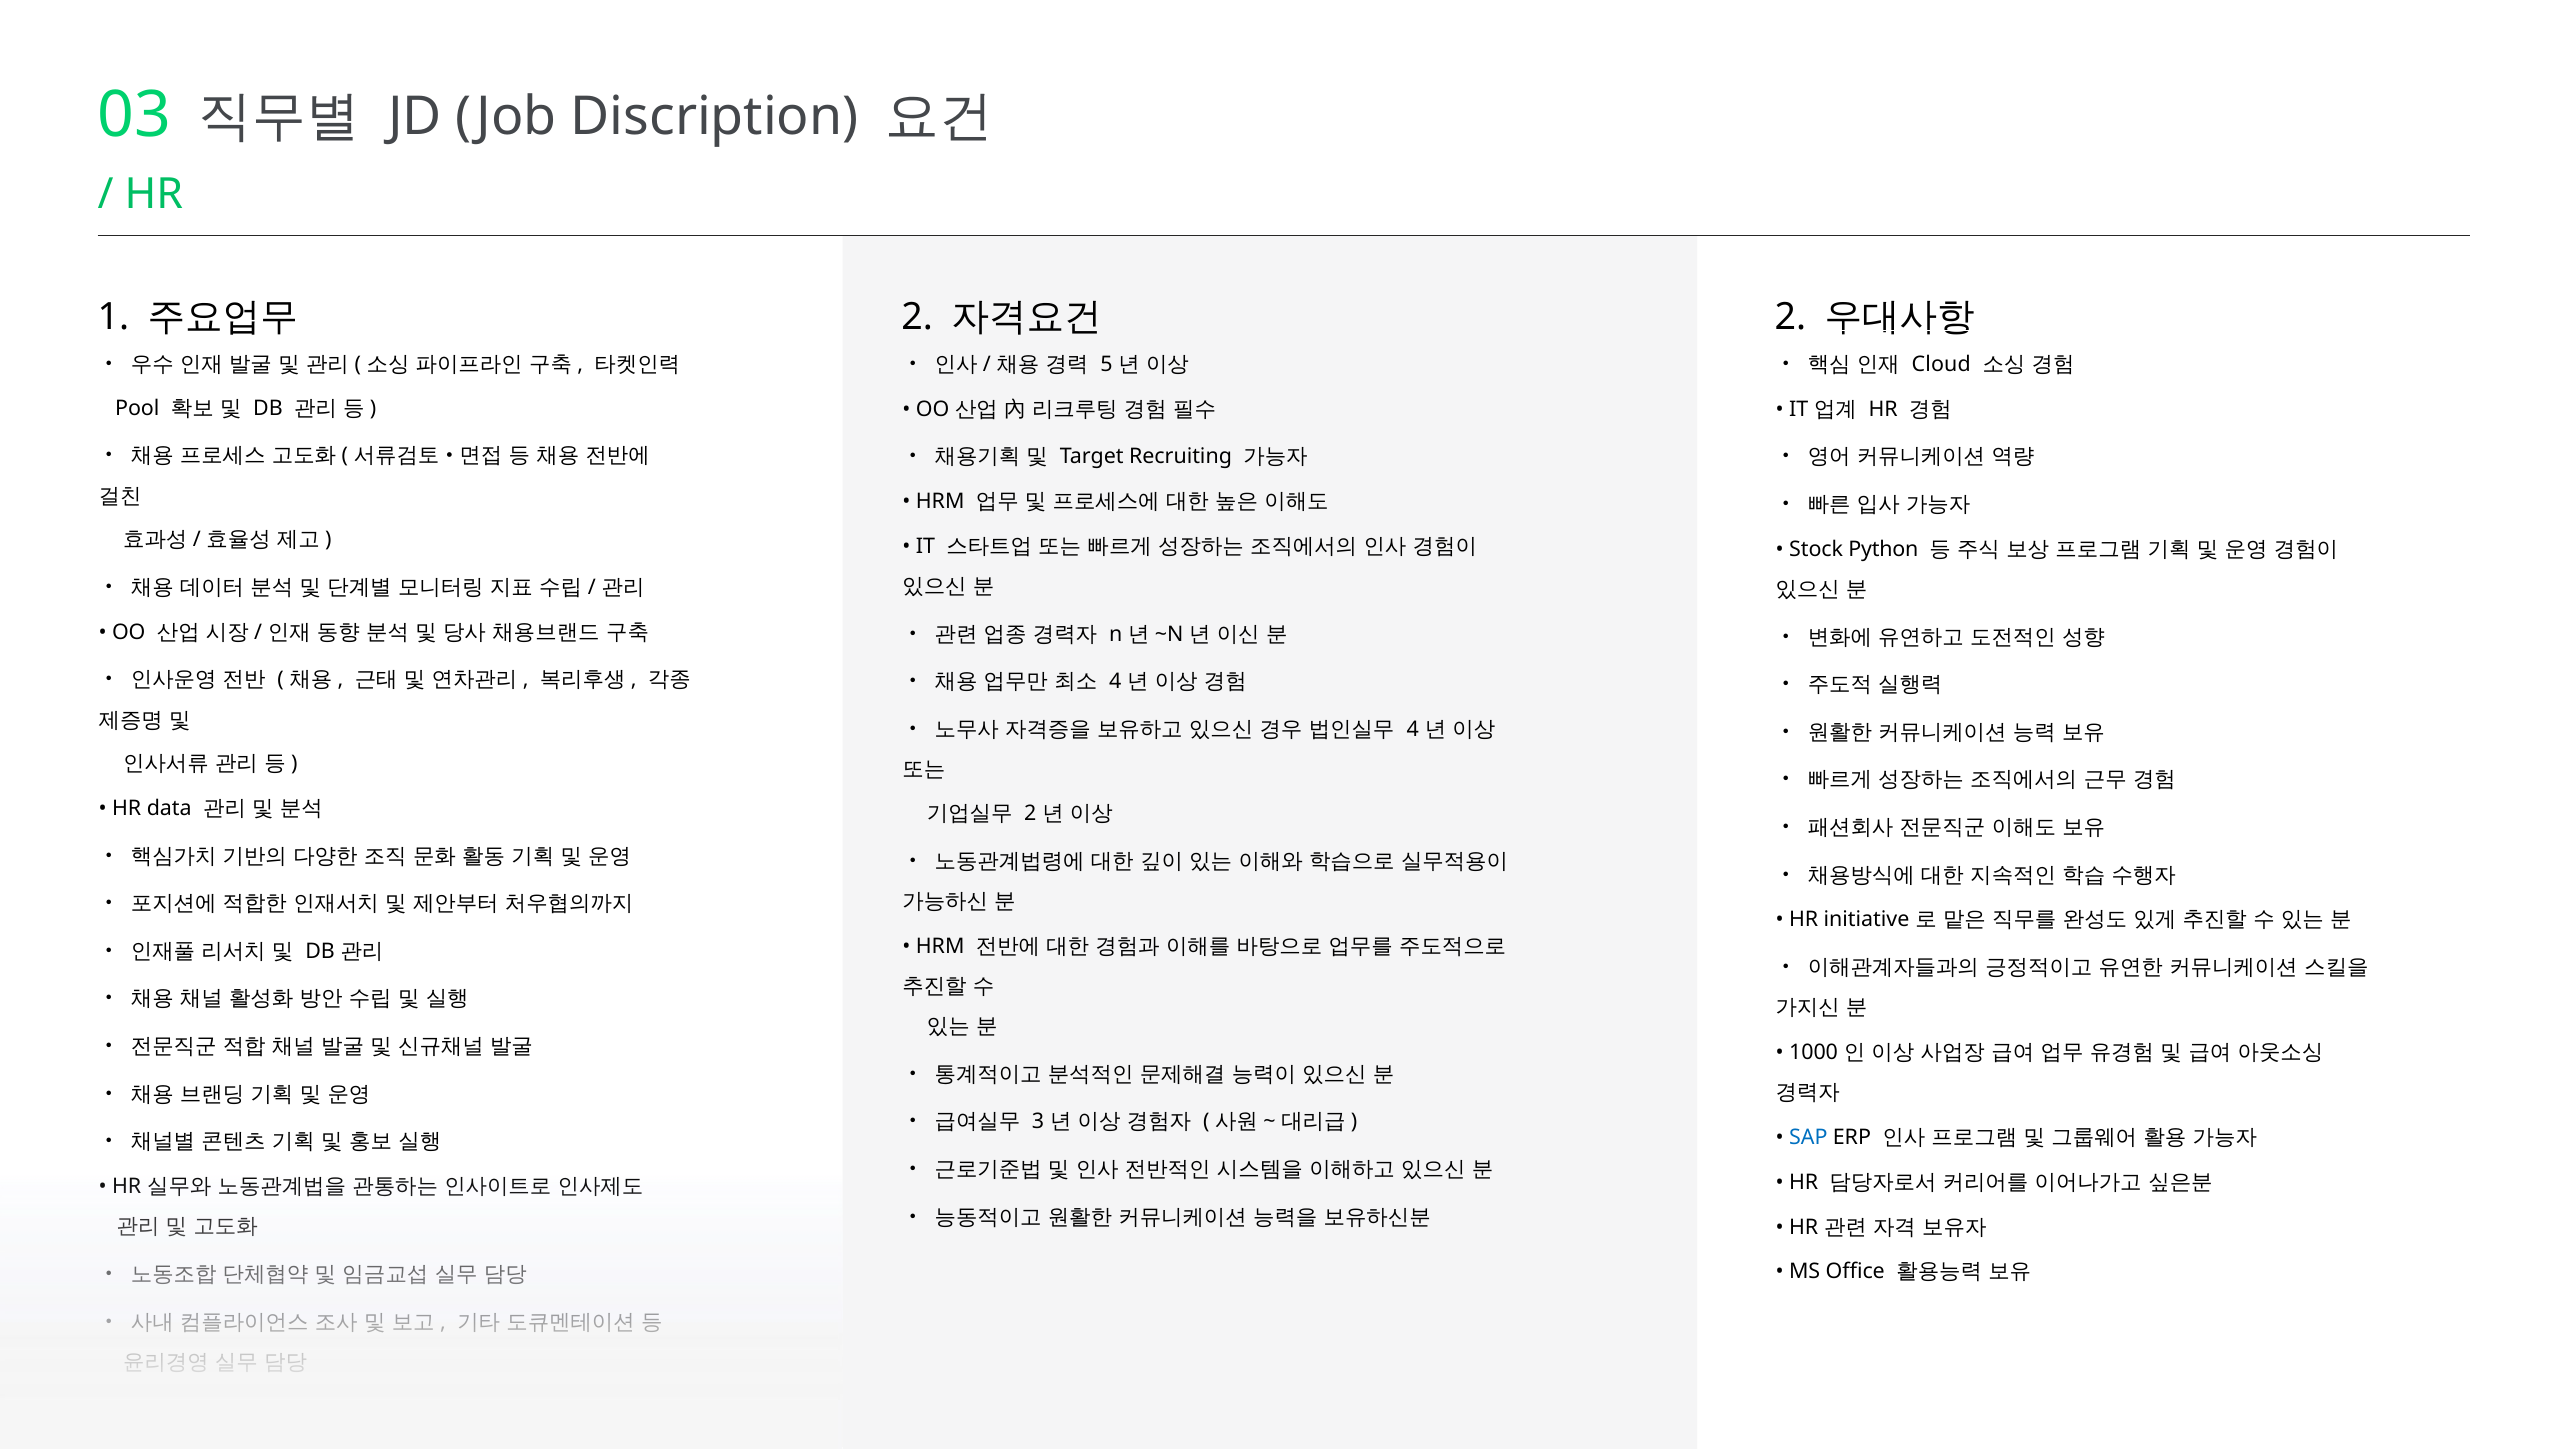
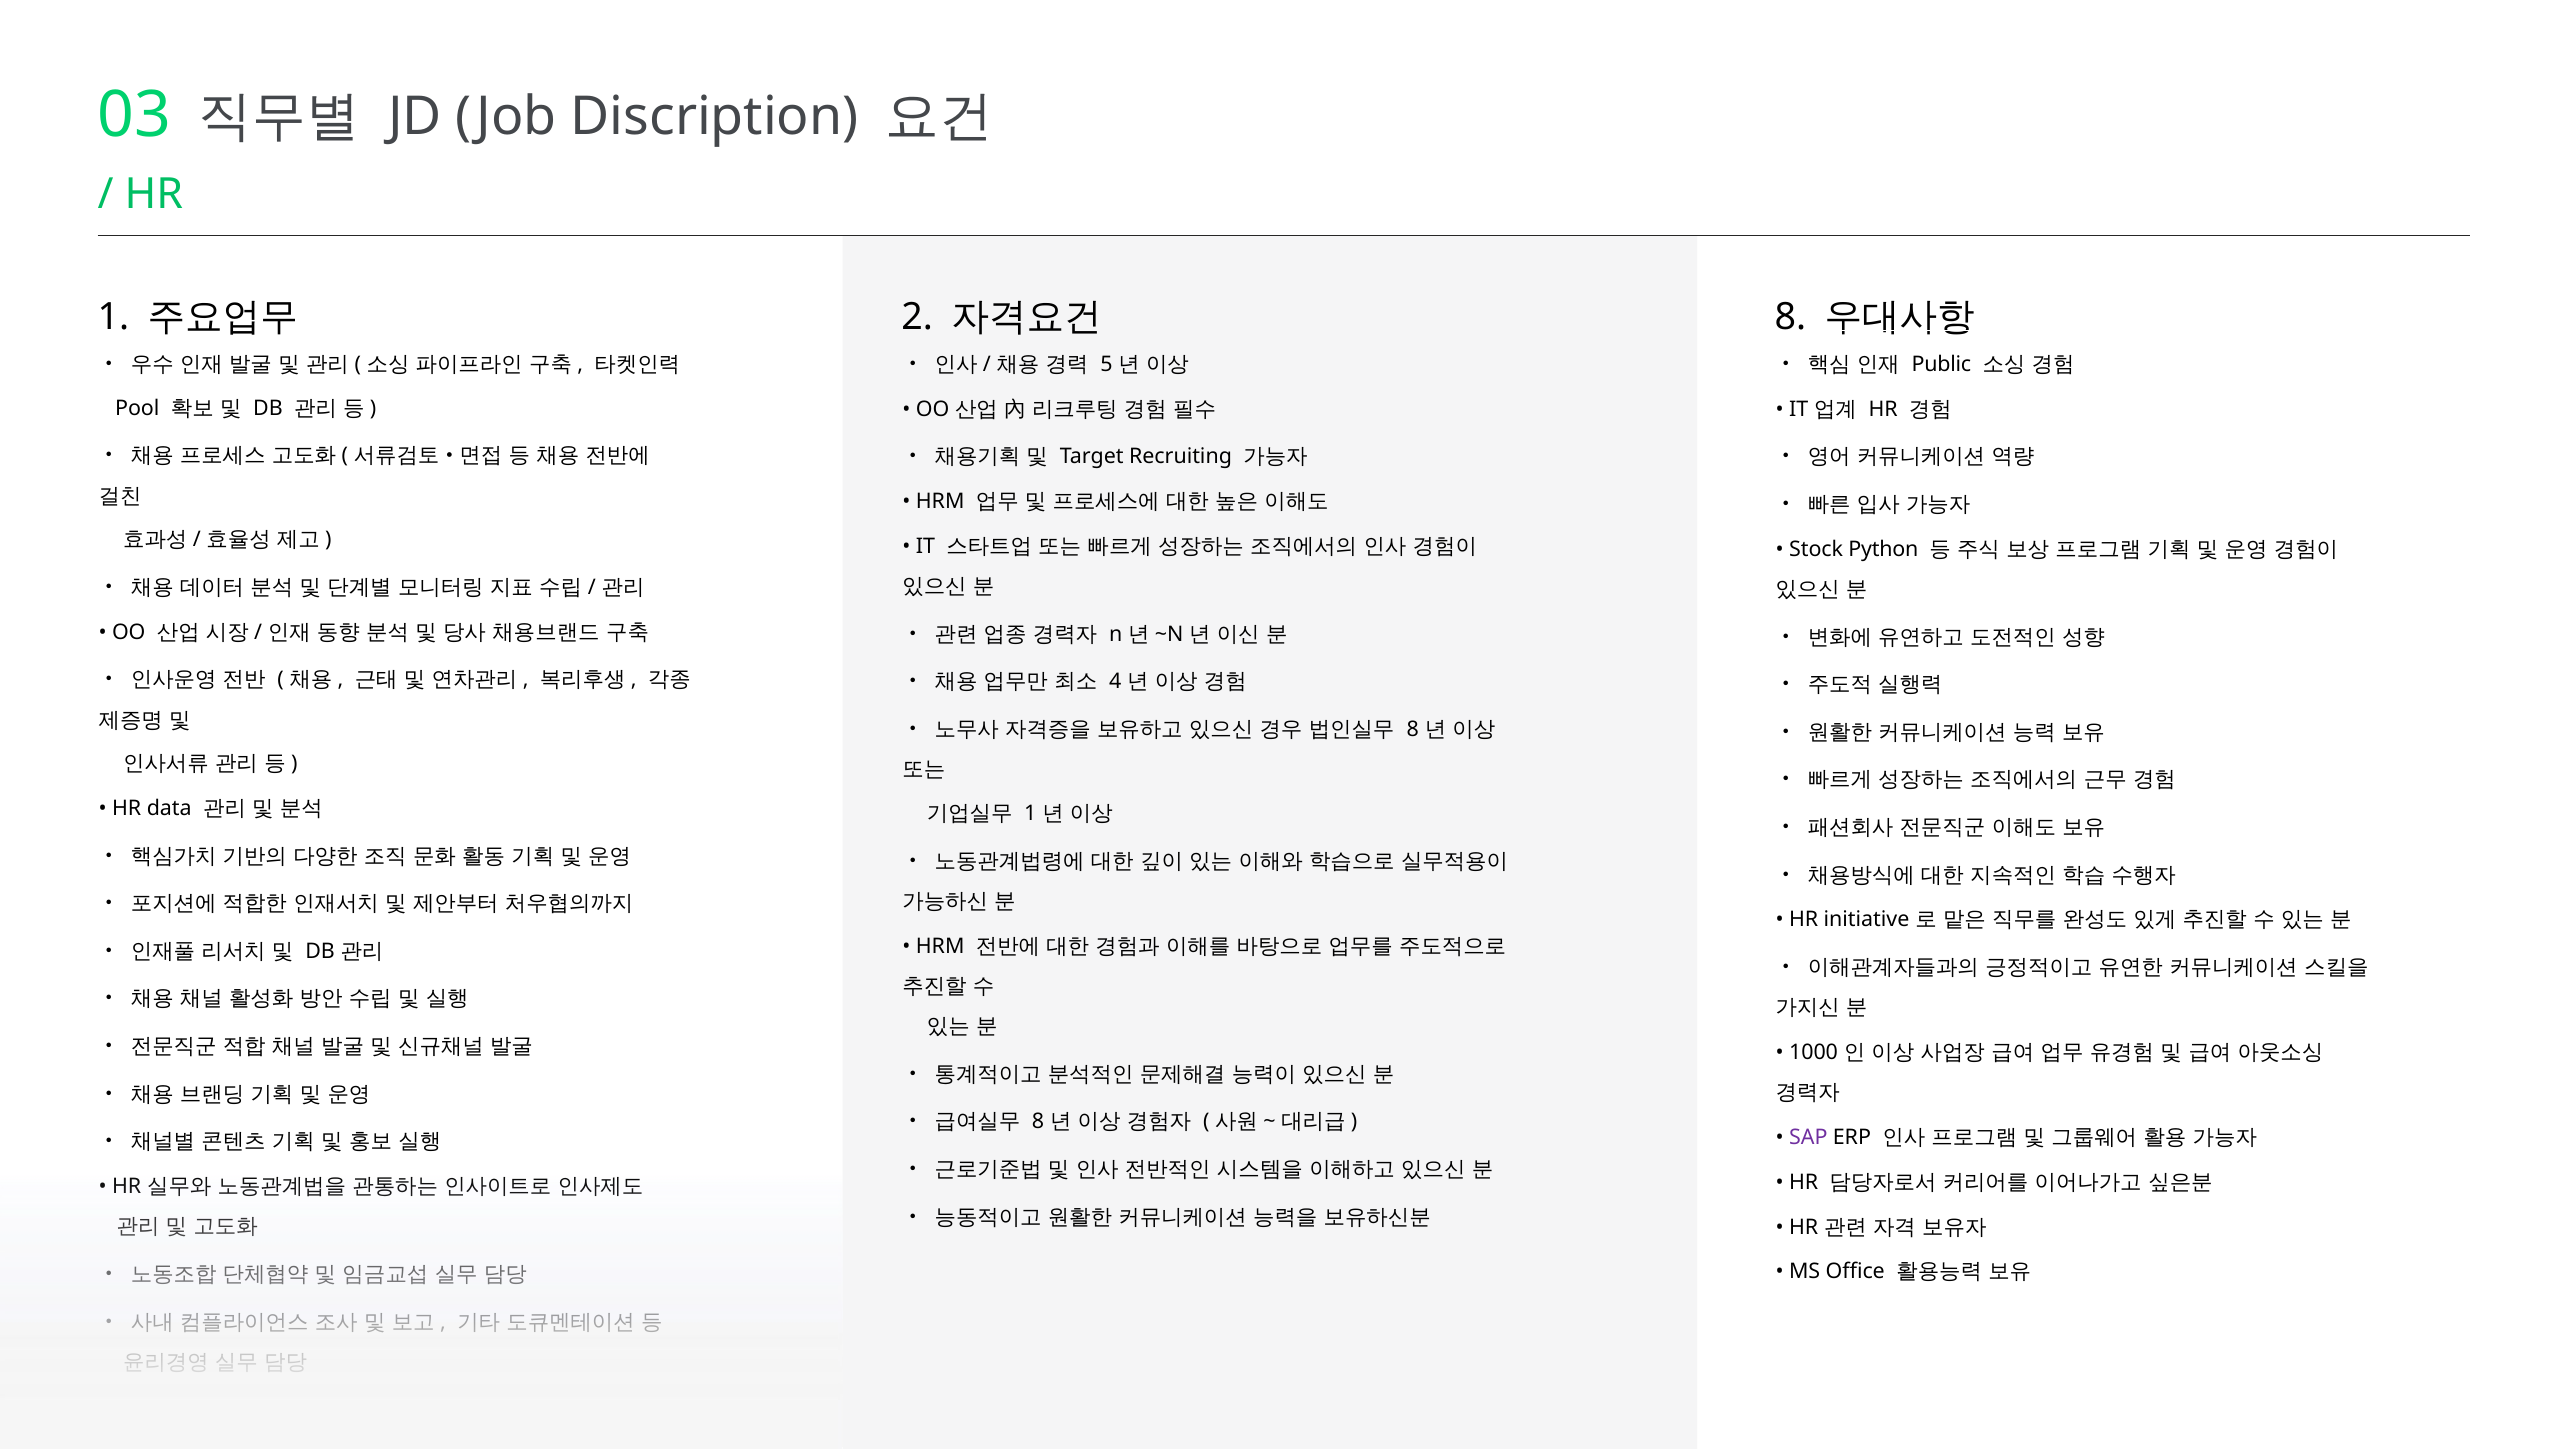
2: 2 -> 8 (1790, 317)
Cloud: Cloud -> Public (1941, 364)
4: 4 -> 8 (1413, 729)
2: 2 -> 1 (1030, 813)
3: 3 -> 8 (1038, 1122)
SAP colour: blue -> purple (1808, 1137)
